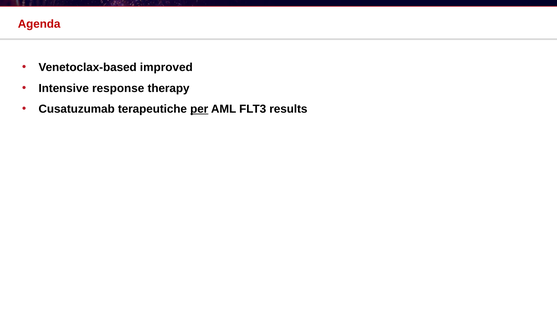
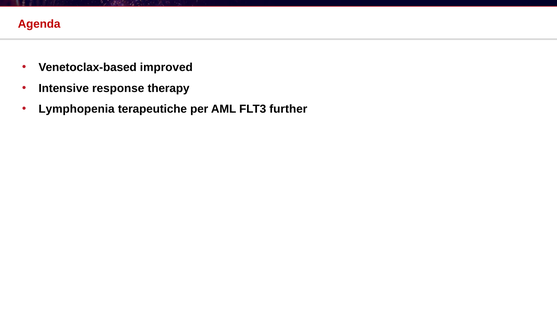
Cusatuzumab: Cusatuzumab -> Lymphopenia (77, 109)
per underline: present -> none (199, 109)
results: results -> further (288, 109)
